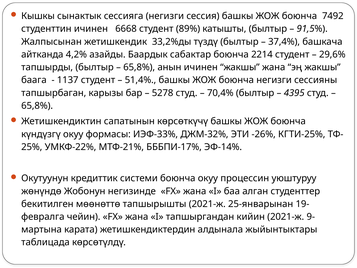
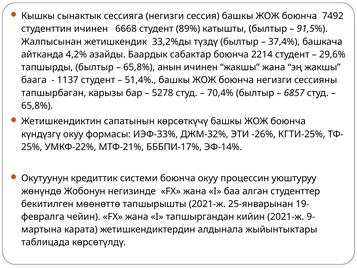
4395: 4395 -> 6857 (294, 93)
